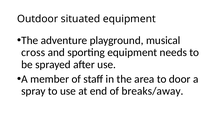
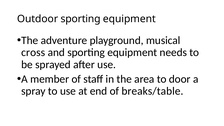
Outdoor situated: situated -> sporting (81, 19)
breaks/away: breaks/away -> breaks/table (152, 91)
